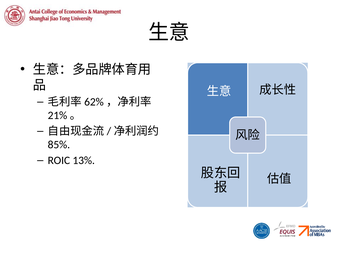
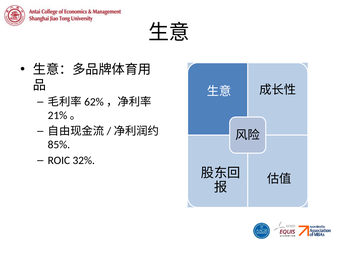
13%: 13% -> 32% (84, 161)
